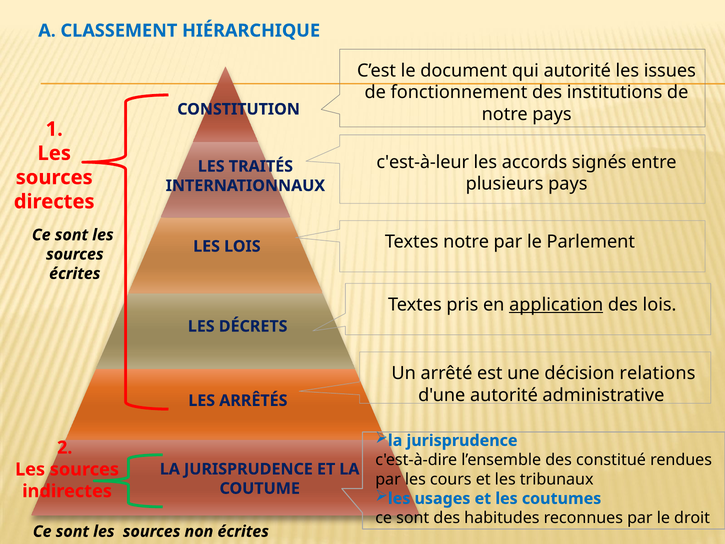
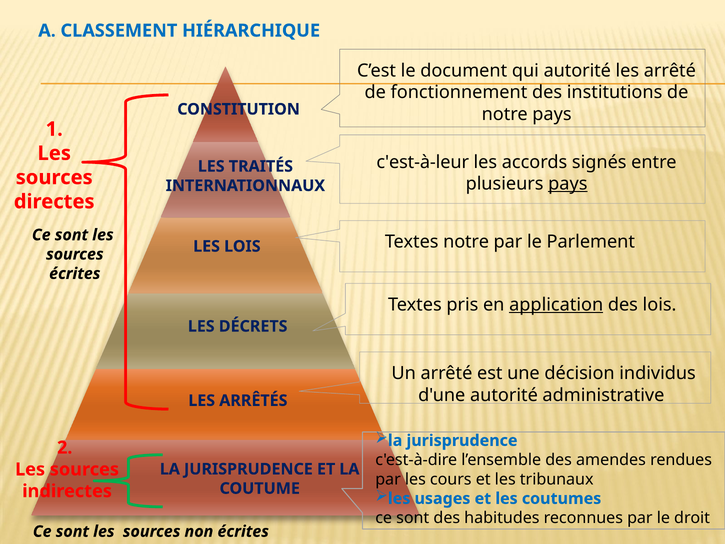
les issues: issues -> arrêté (670, 71)
pays underline: none -> present (568, 184)
relations: relations -> individus (658, 373)
constitué: constitué -> amendes (611, 460)
